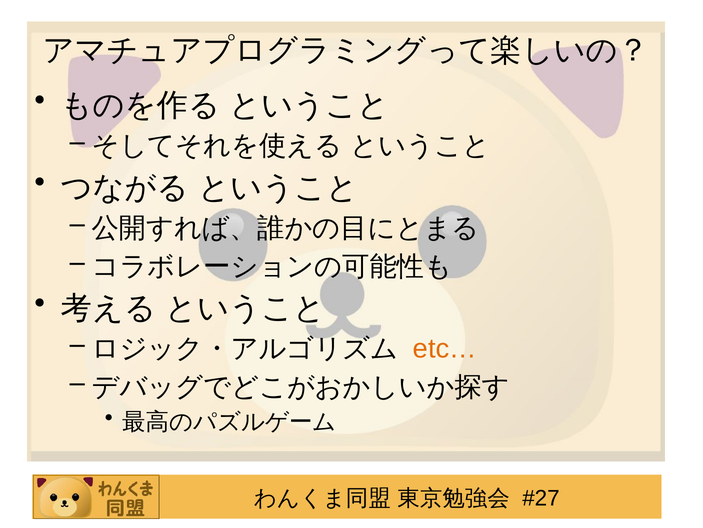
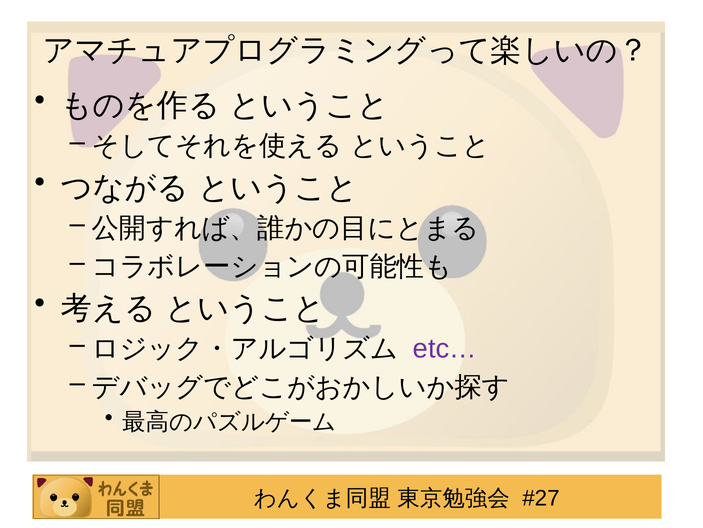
etc… colour: orange -> purple (445, 348)
